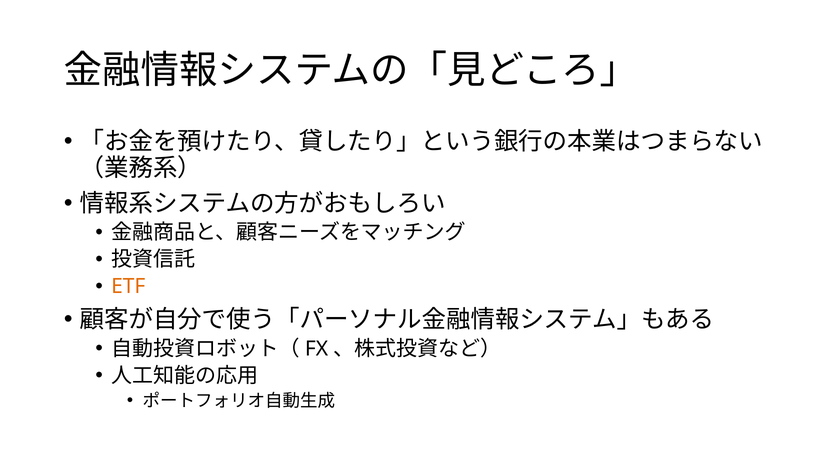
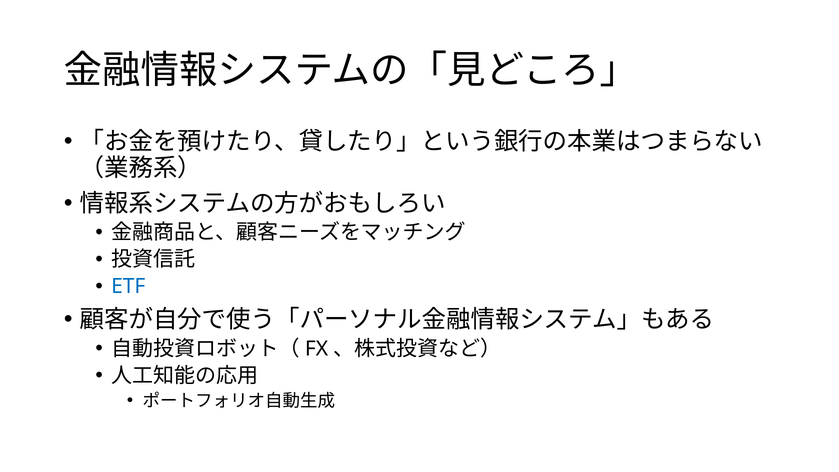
ETF colour: orange -> blue (128, 286)
